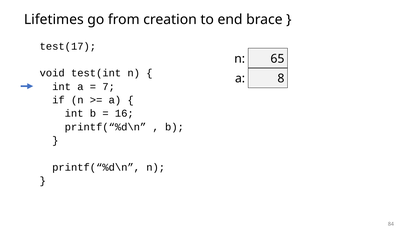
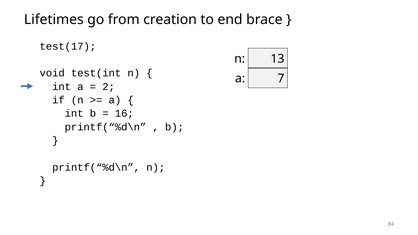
65: 65 -> 13 (277, 59)
8: 8 -> 7 (281, 79)
7: 7 -> 2 (109, 87)
